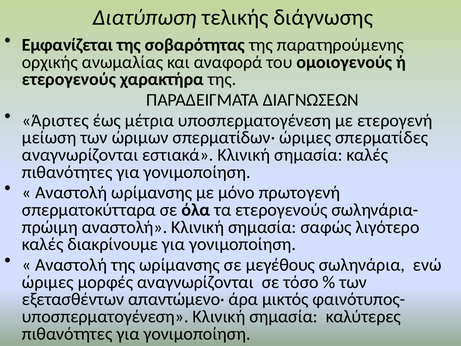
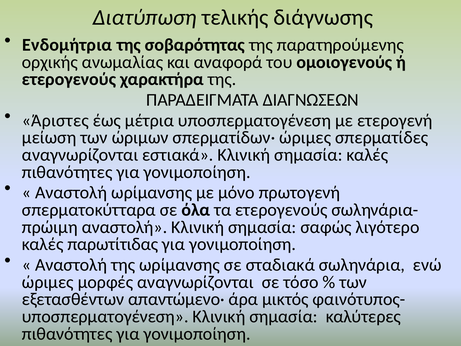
Εμφανίζεται: Εμφανίζεται -> Ενδομήτρια (67, 45)
διακρίνουμε: διακρίνουμε -> παρωτίτιδας (113, 244)
μεγέθους: μεγέθους -> σταδιακά (280, 265)
